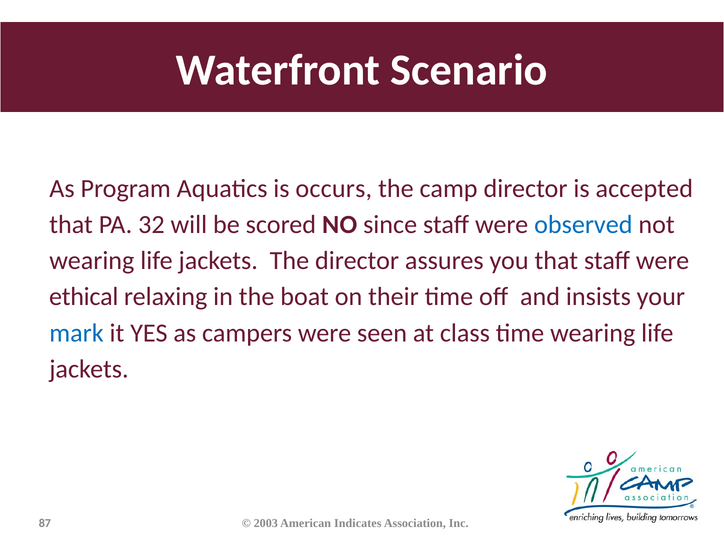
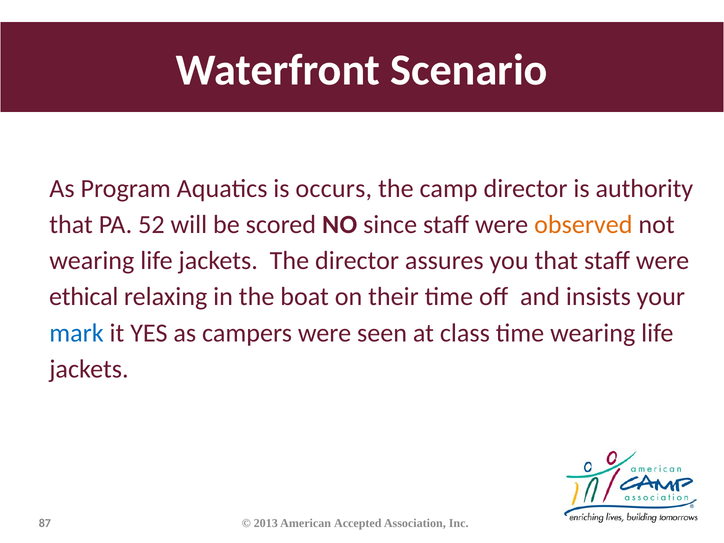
accepted: accepted -> authority (644, 189)
32: 32 -> 52 (151, 225)
observed colour: blue -> orange (583, 225)
2003: 2003 -> 2013 (266, 523)
Indicates: Indicates -> Accepted (358, 523)
